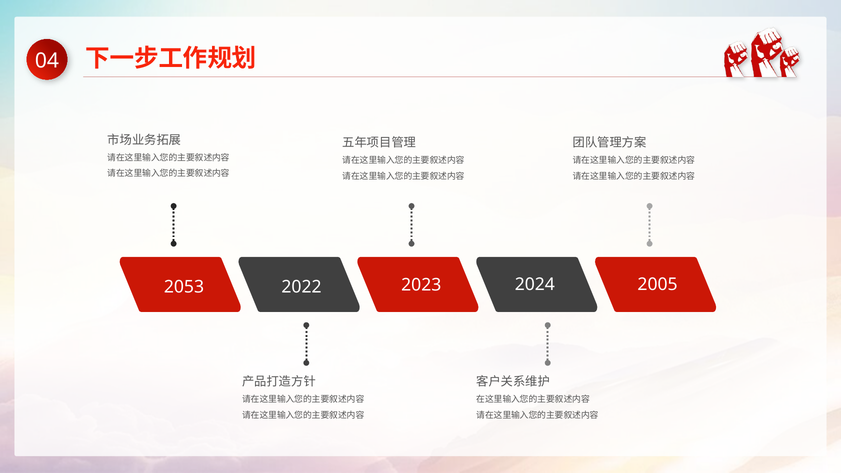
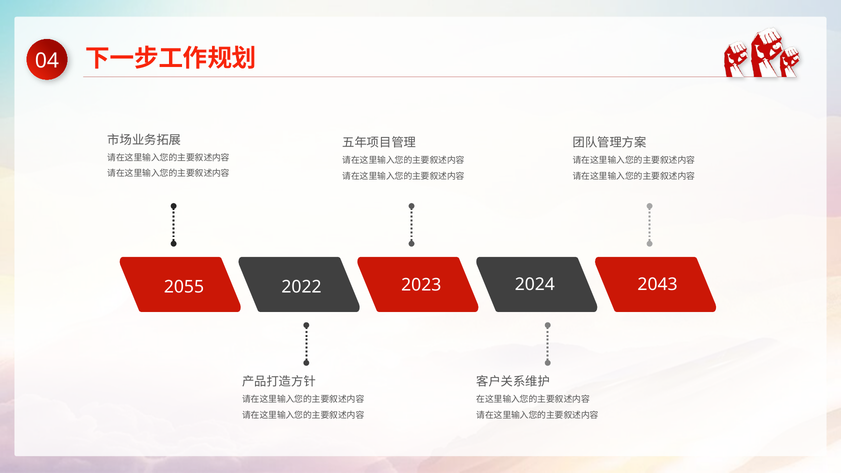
2053: 2053 -> 2055 (184, 287)
2005: 2005 -> 2043 (658, 285)
